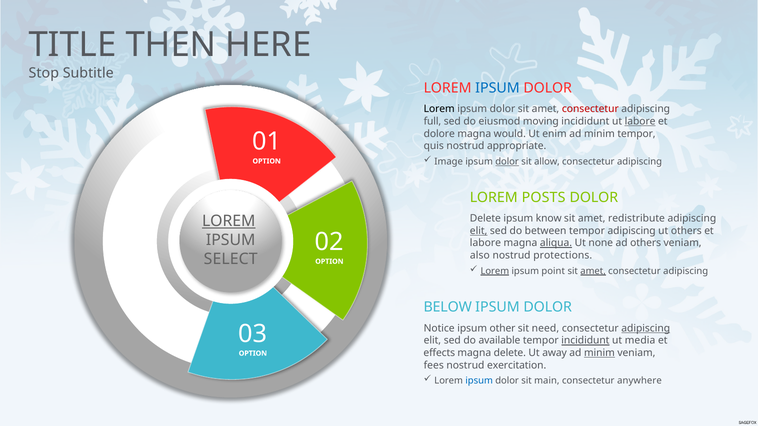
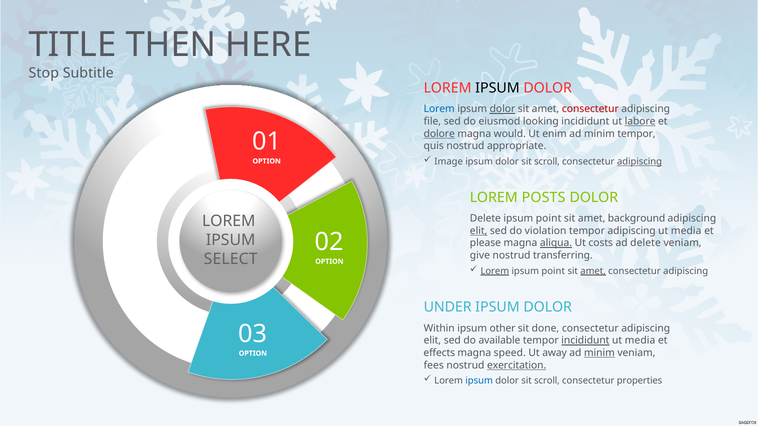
IPSUM colour: blue -> black (497, 88)
Lorem colour: black -> blue (439, 109)
dolor underline: none -> present (502, 109)
full: full -> file (432, 121)
moving: moving -> looking (541, 121)
dolore underline: none -> present (439, 134)
dolor underline: present -> none (507, 162)
allow: allow -> scroll (547, 162)
adipiscing underline: none -> present (640, 162)
know: know -> point (549, 219)
redistribute: redistribute -> background (637, 219)
LOREM underline: present -> none (229, 221)
between: between -> violation (546, 231)
others: others -> media (686, 231)
labore: labore -> please (485, 243)
none: none -> costs (601, 243)
ad others: others -> delete (646, 243)
also: also -> give (480, 256)
protections: protections -> transferring (563, 256)
BELOW: BELOW -> UNDER (448, 308)
Notice: Notice -> Within (439, 329)
need: need -> done (545, 329)
adipiscing underline: present -> none (646, 329)
magna delete: delete -> speed (510, 353)
exercitation underline: none -> present (517, 366)
main: main -> scroll (547, 381)
anywhere: anywhere -> properties (640, 381)
